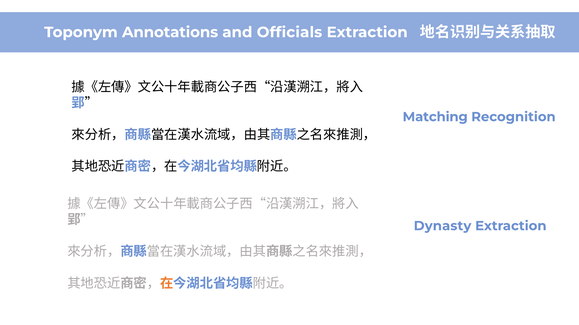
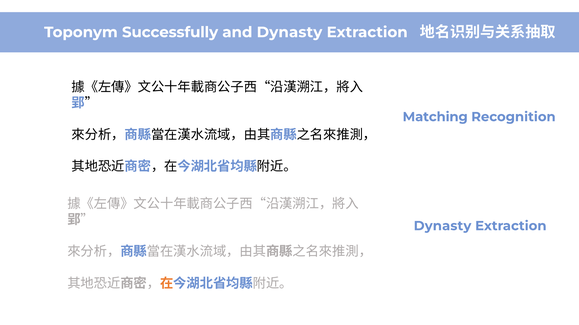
Annotations: Annotations -> Successfully (170, 32)
and Officials: Officials -> Dynasty (289, 32)
